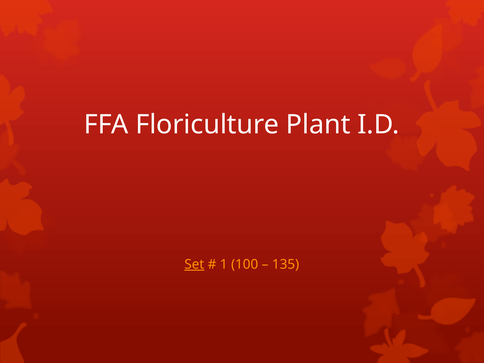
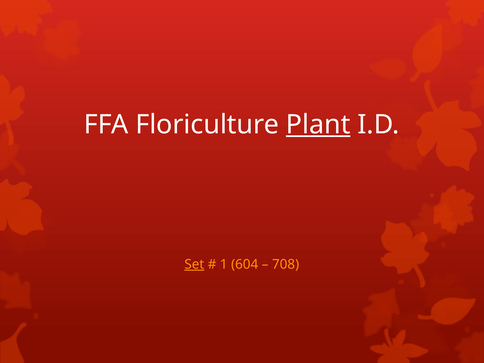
Plant underline: none -> present (318, 124)
100: 100 -> 604 (245, 264)
135: 135 -> 708 (286, 264)
